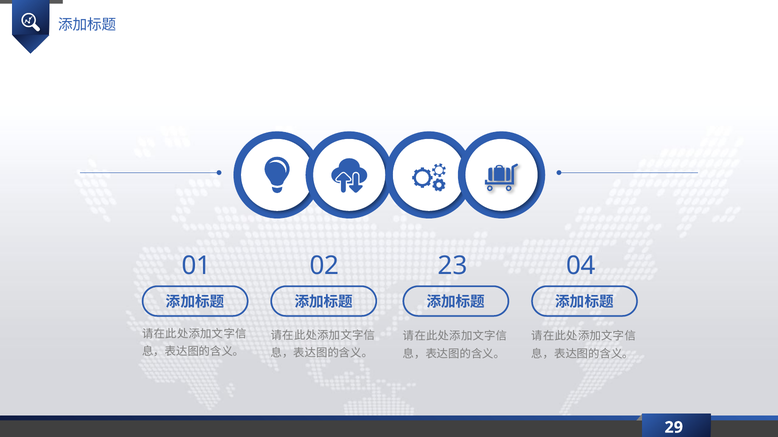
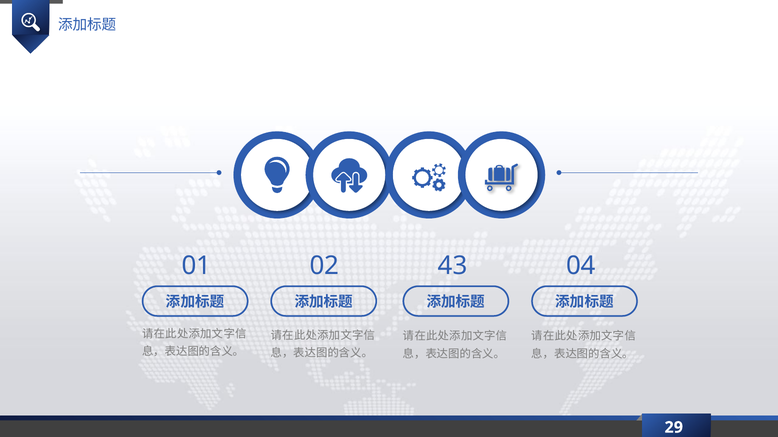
23: 23 -> 43 (453, 266)
